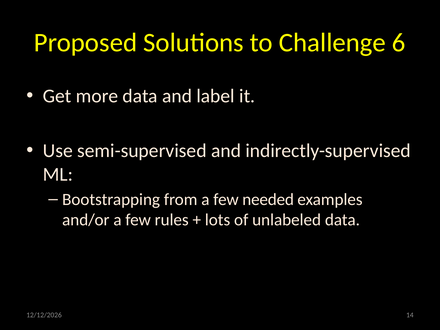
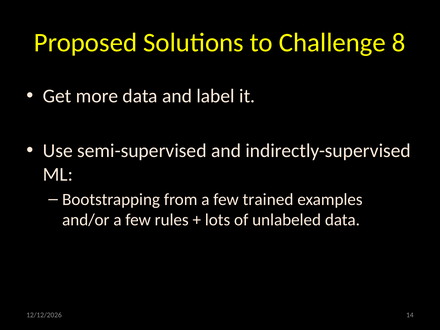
6: 6 -> 8 (399, 43)
needed: needed -> trained (268, 200)
